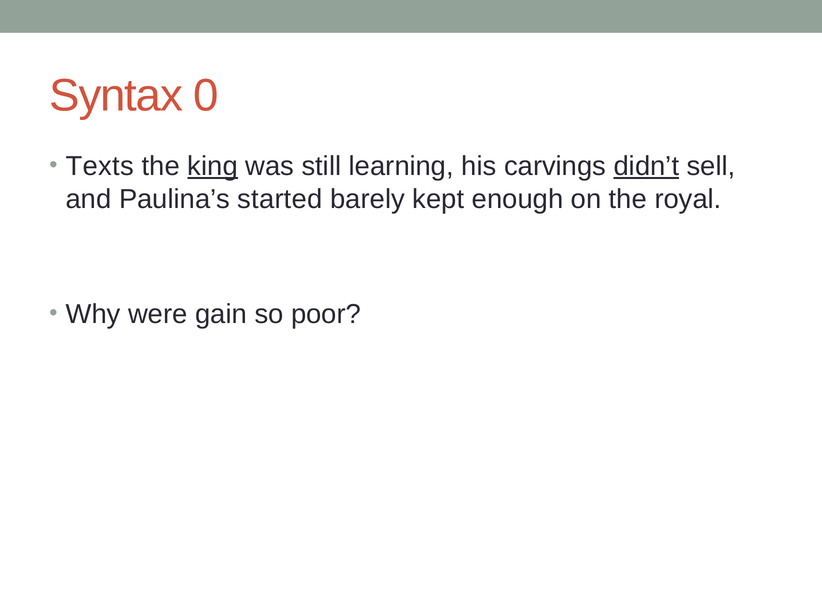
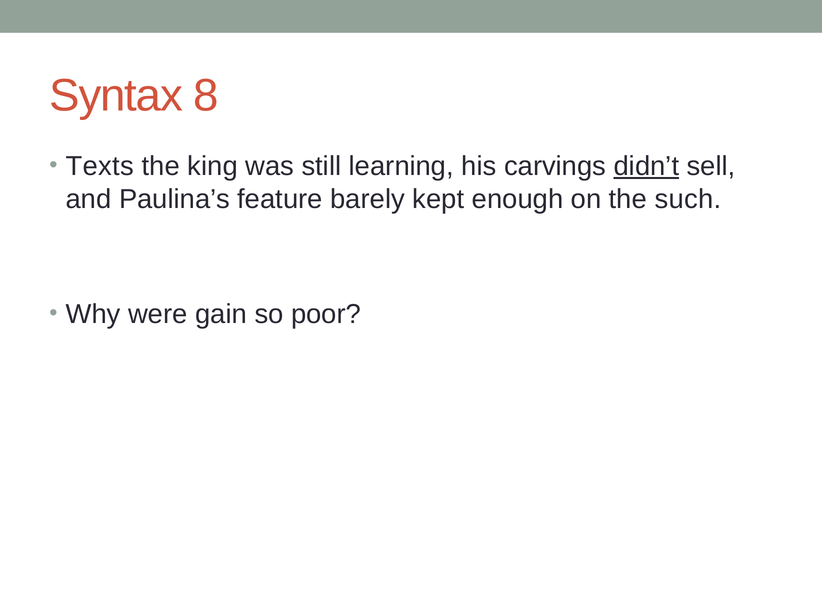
0: 0 -> 8 (206, 96)
king underline: present -> none (213, 166)
started: started -> feature (280, 199)
royal: royal -> such (688, 199)
